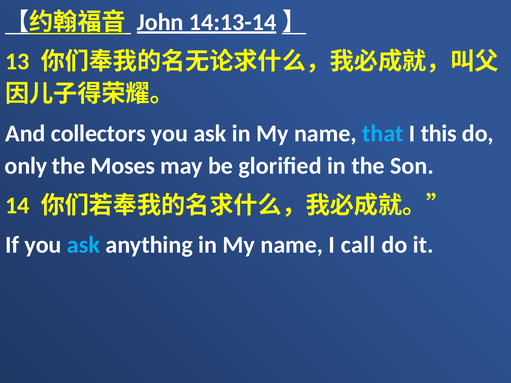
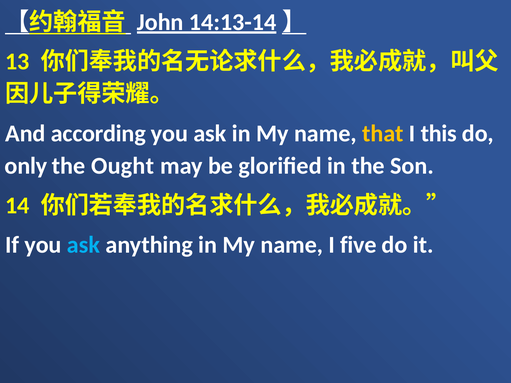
collectors: collectors -> according (98, 134)
that colour: light blue -> yellow (383, 134)
Moses: Moses -> Ought (123, 166)
call: call -> five (358, 245)
